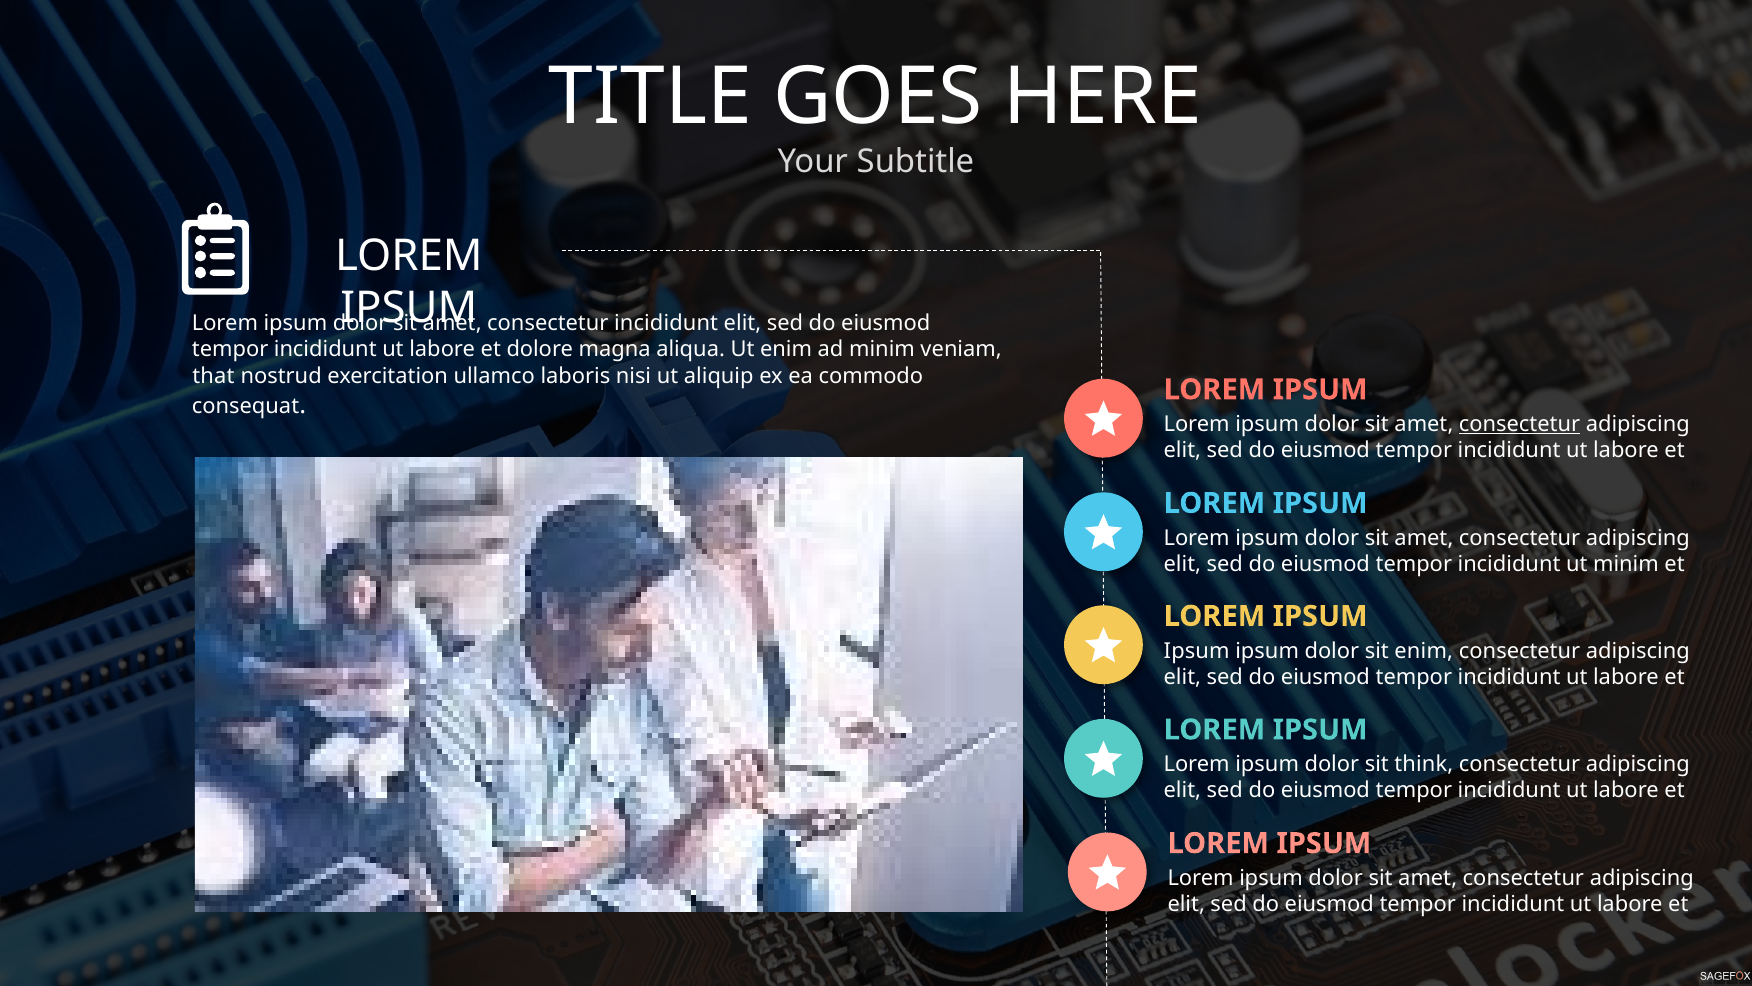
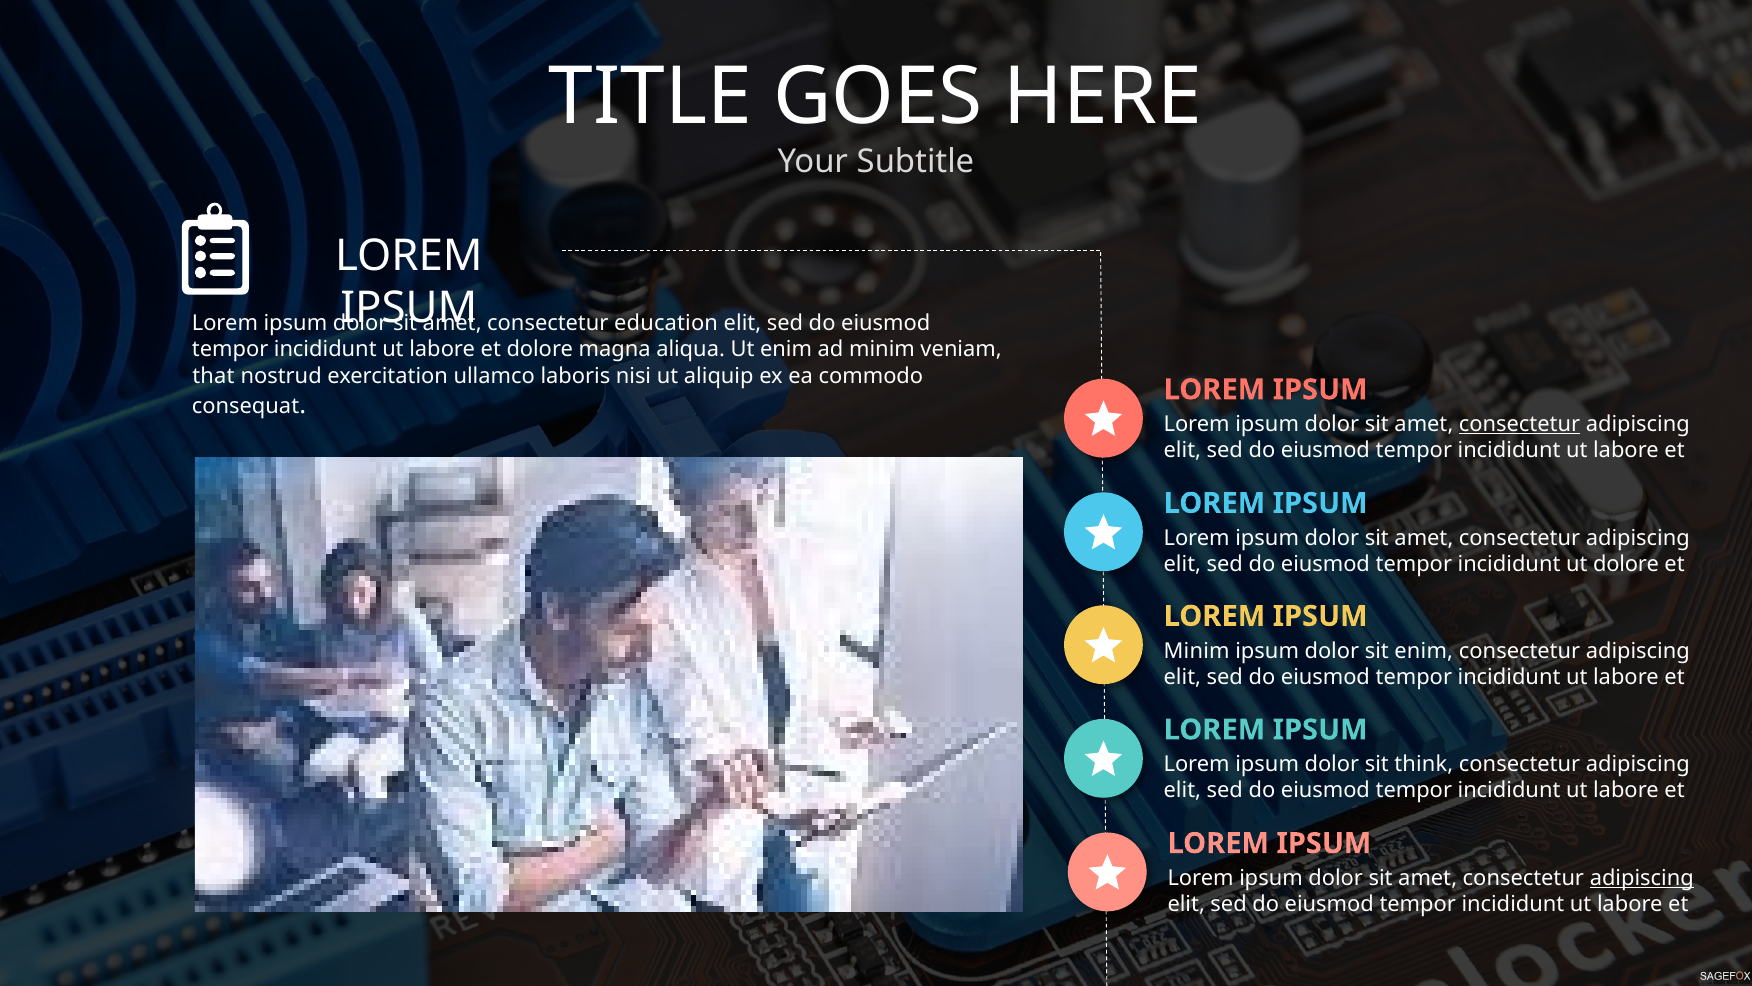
consectetur incididunt: incididunt -> education (666, 323)
ut minim: minim -> dolore (1626, 564)
Ipsum: Ipsum -> Minim (1197, 650)
adipiscing underline: none -> present (1642, 878)
